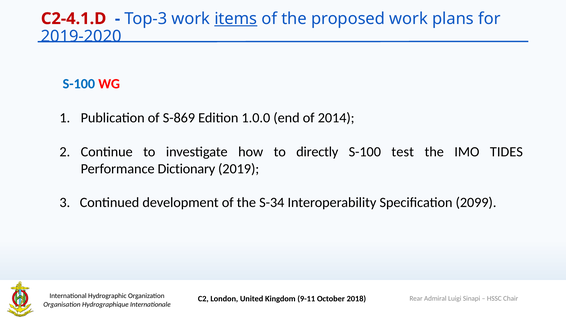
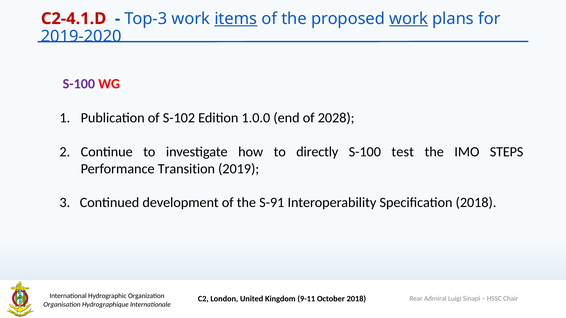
work underline: none -> present (409, 19)
S-100 colour: blue -> purple (79, 84)
S-869: S-869 -> S-102 (179, 118)
2014: 2014 -> 2028 (336, 118)
TIDES: TIDES -> STEPS (507, 152)
Dictionary: Dictionary -> Transition (186, 169)
S-34: S-34 -> S-91 (272, 203)
Specification 2099: 2099 -> 2018 (476, 203)
